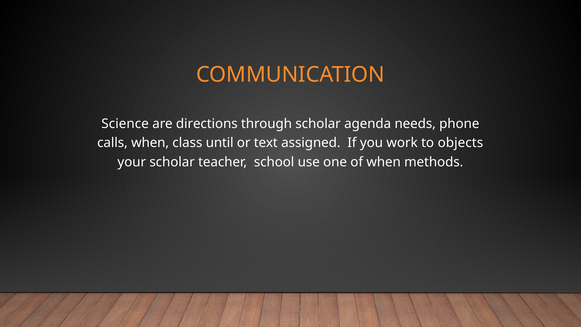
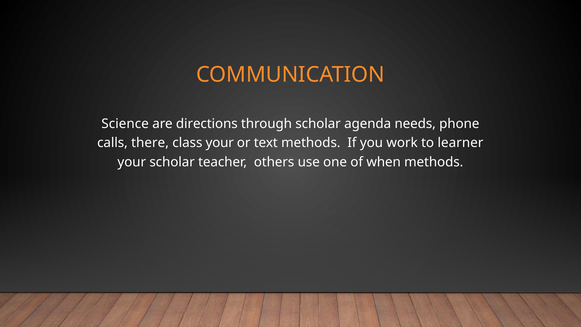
calls when: when -> there (150, 143)
class until: until -> your (220, 143)
text assigned: assigned -> methods (311, 143)
objects: objects -> learner (460, 143)
school: school -> others (274, 162)
